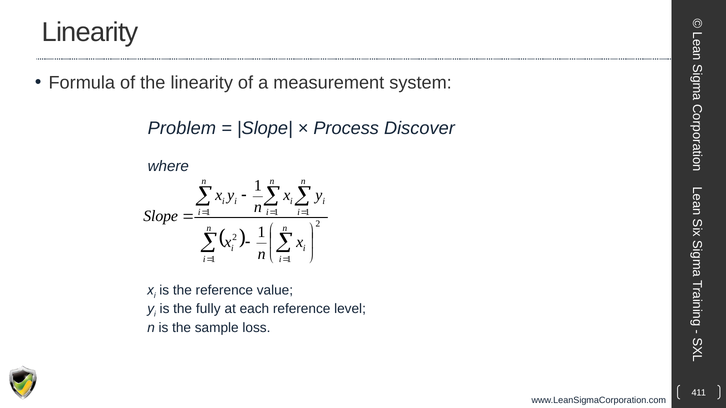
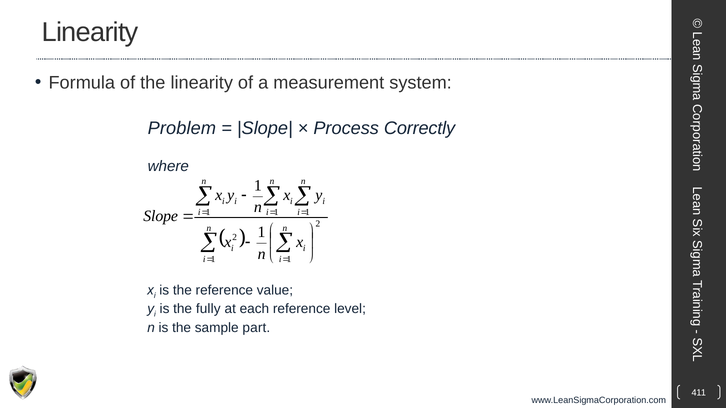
Discover: Discover -> Correctly (420, 128)
loss: loss -> part (256, 328)
